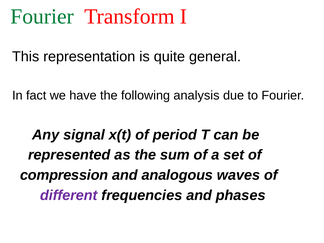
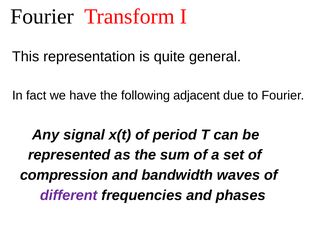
Fourier colour: green -> black (42, 17)
analysis: analysis -> adjacent (197, 95)
analogous: analogous -> bandwidth (177, 175)
